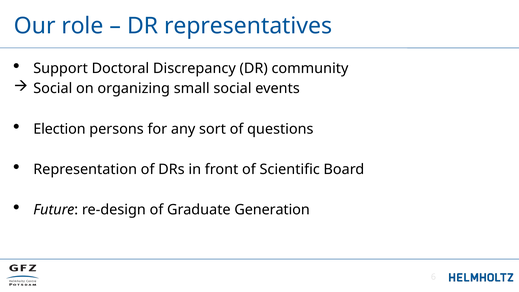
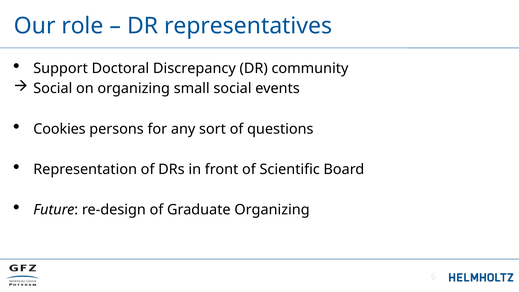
Election: Election -> Cookies (59, 129)
Graduate Generation: Generation -> Organizing (272, 210)
